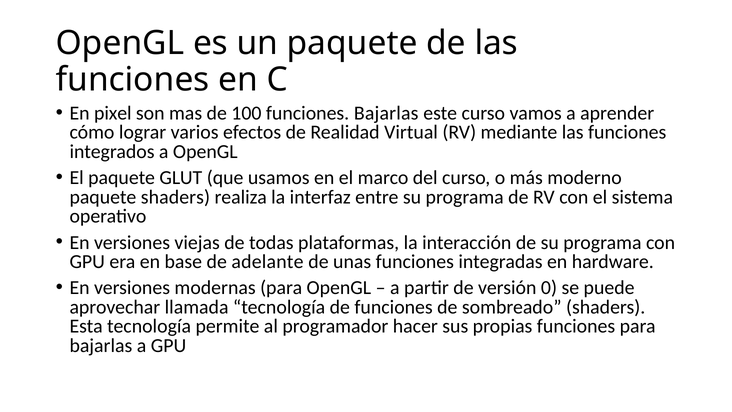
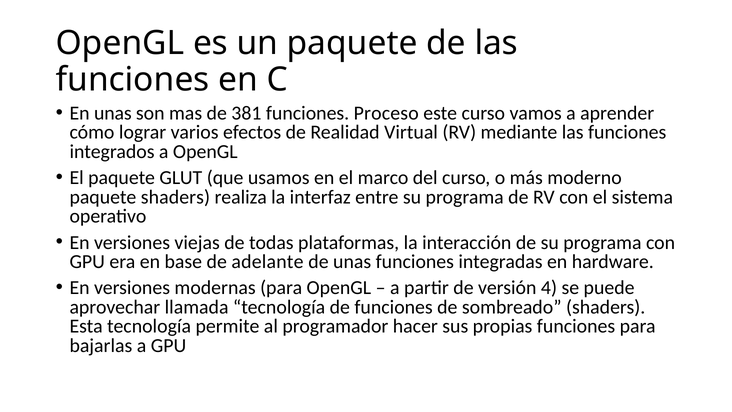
En pixel: pixel -> unas (113, 113)
100: 100 -> 381 (246, 113)
funciones Bajarlas: Bajarlas -> Proceso (386, 113)
0: 0 -> 4 (549, 288)
